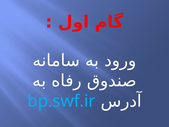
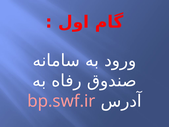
bp.swf.ir colour: light blue -> pink (61, 101)
